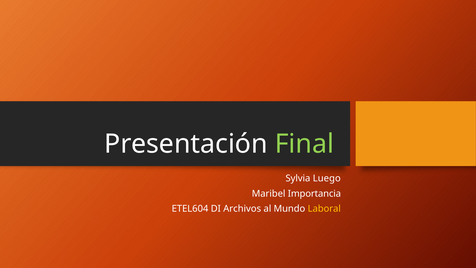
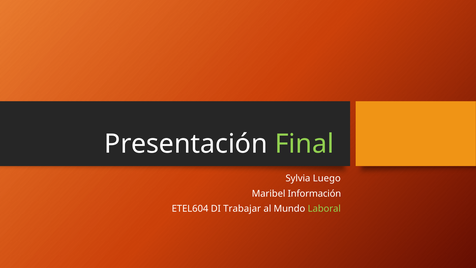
Importancia: Importancia -> Información (314, 194)
Archivos: Archivos -> Trabajar (242, 209)
Laboral colour: yellow -> light green (324, 209)
